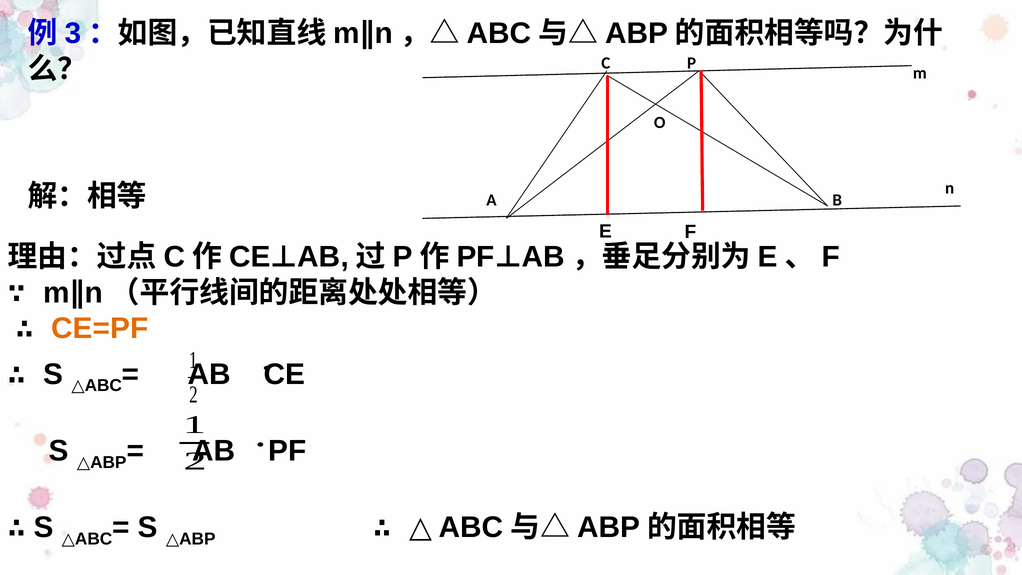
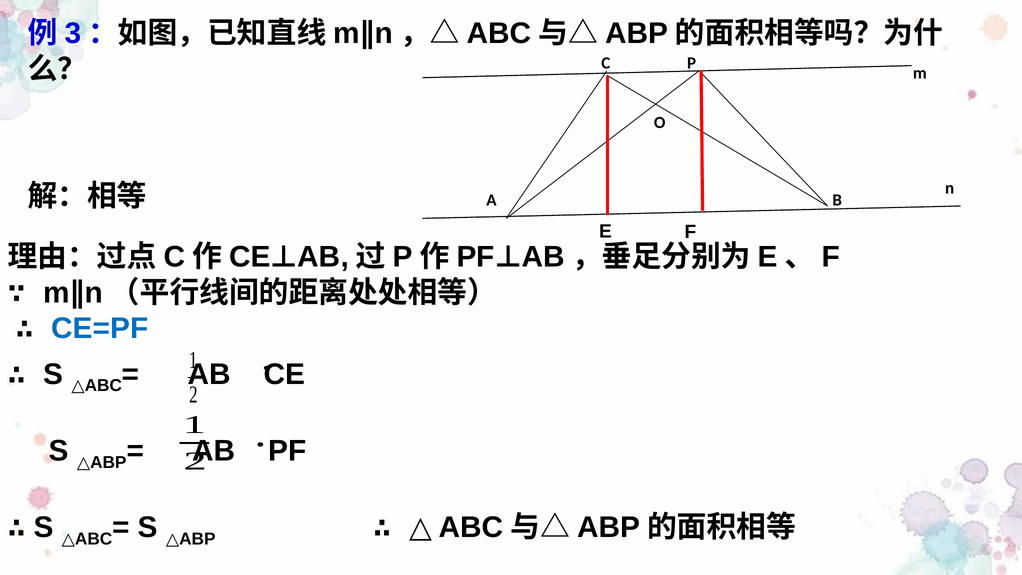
CE=PF colour: orange -> blue (100, 328)
